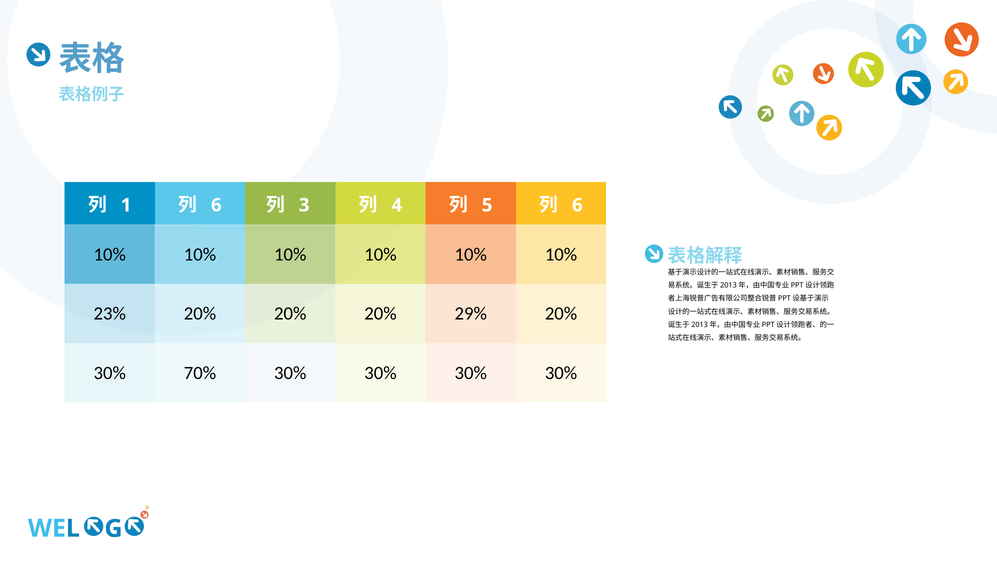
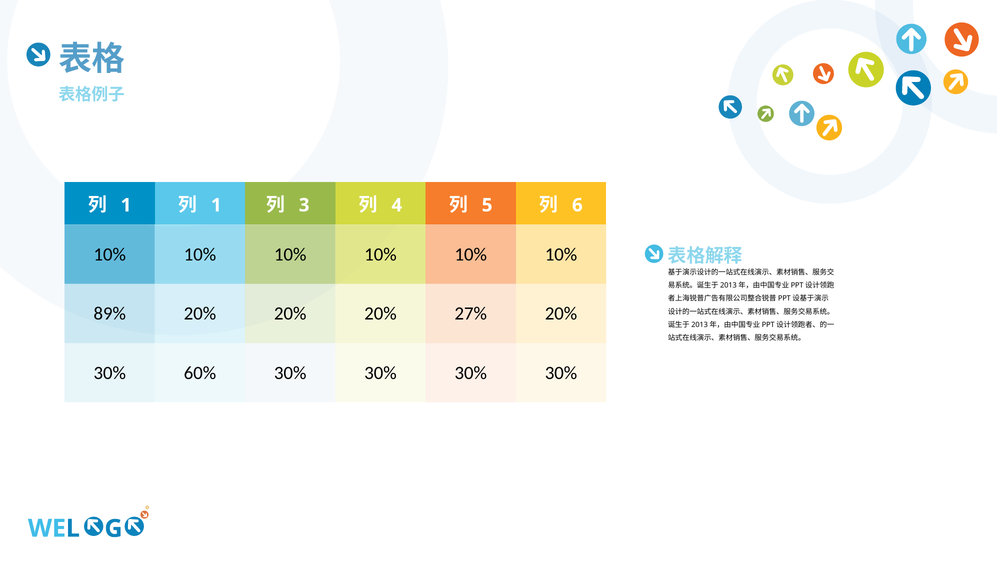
6: 6 -> 1 (216, 205)
23%: 23% -> 89% (110, 314)
29%: 29% -> 27% (471, 314)
70%: 70% -> 60% (200, 373)
